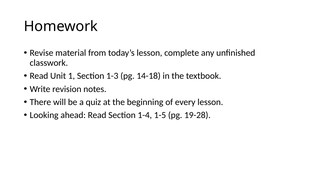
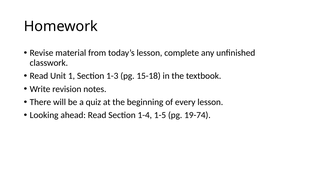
14-18: 14-18 -> 15-18 (149, 76)
19-28: 19-28 -> 19-74 (197, 115)
